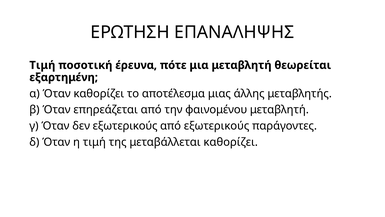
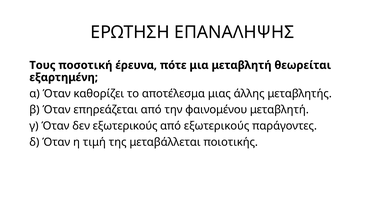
Τιμή: Τιμή -> Τους (42, 65)
μεταβάλλεται καθορίζει: καθορίζει -> ποιοτικής (231, 142)
